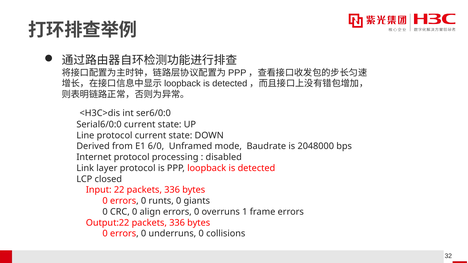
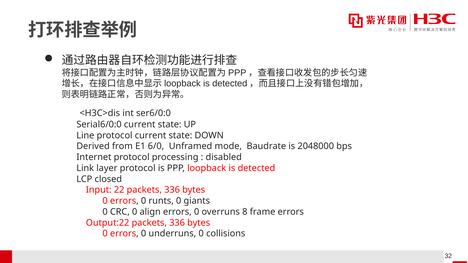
1: 1 -> 8 (245, 212)
